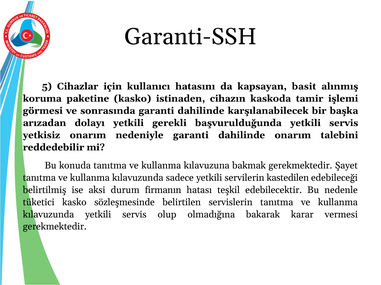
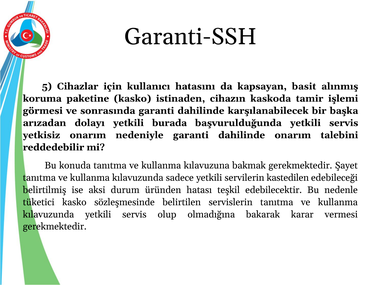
gerekli: gerekli -> burada (170, 123)
firmanın: firmanın -> üründen (163, 190)
